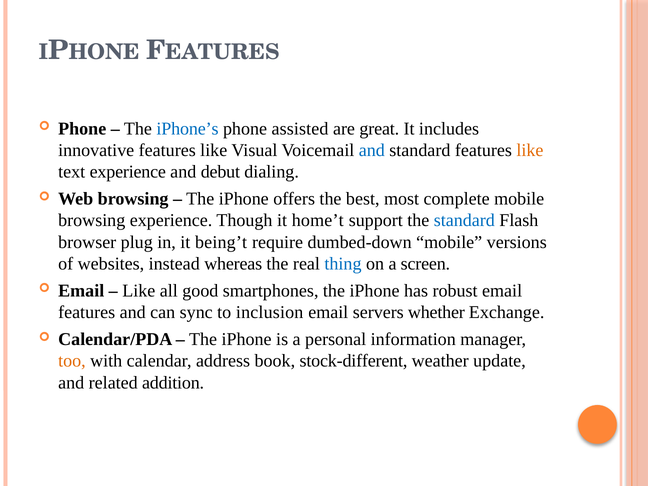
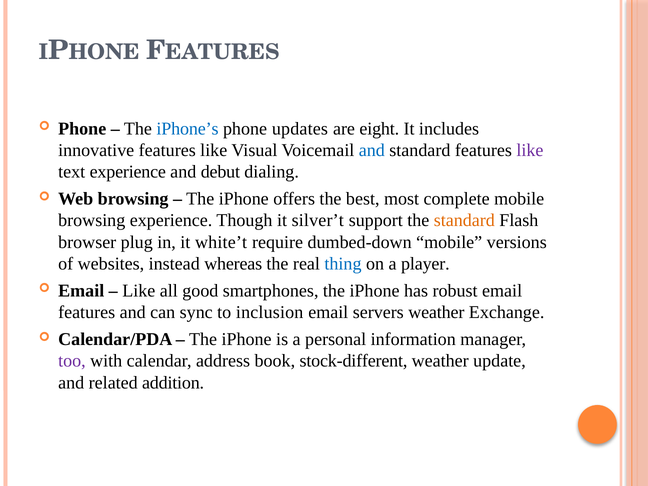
assisted: assisted -> updates (300, 129)
great: great -> eight (379, 129)
like colour: orange -> purple (530, 150)
home’t: home’t -> silver’t (318, 220)
standard colour: blue -> orange (464, 220)
being’t: being’t -> white’t (221, 242)
screen: screen -> player (425, 264)
servers whether: whether -> weather (436, 312)
too colour: orange -> purple (72, 361)
